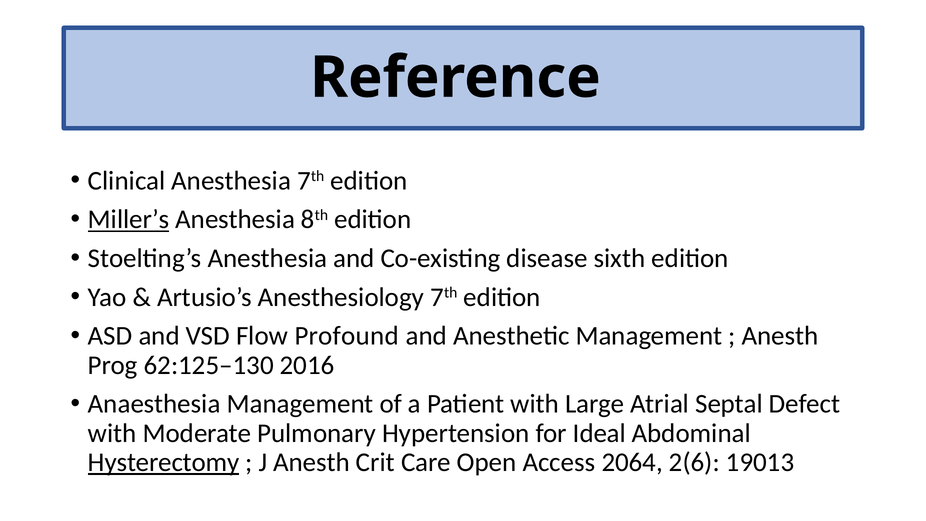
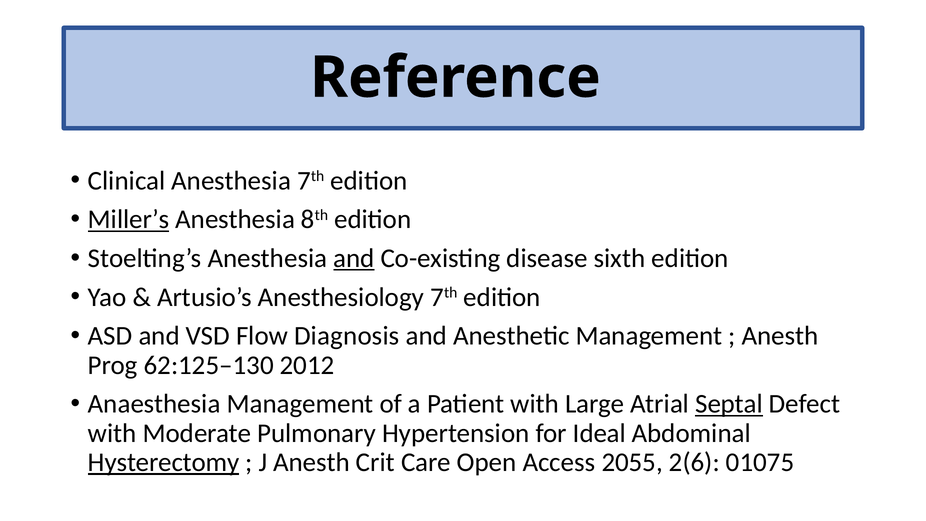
and underline: none -> present (354, 258)
Profound: Profound -> Diagnosis (347, 336)
2016: 2016 -> 2012 (307, 365)
Septal underline: none -> present (729, 404)
2064: 2064 -> 2055 (632, 462)
19013: 19013 -> 01075 (760, 462)
